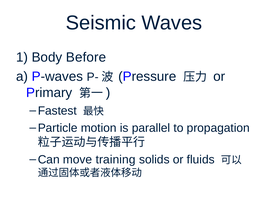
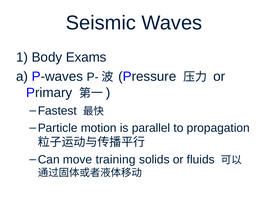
Before: Before -> Exams (86, 57)
